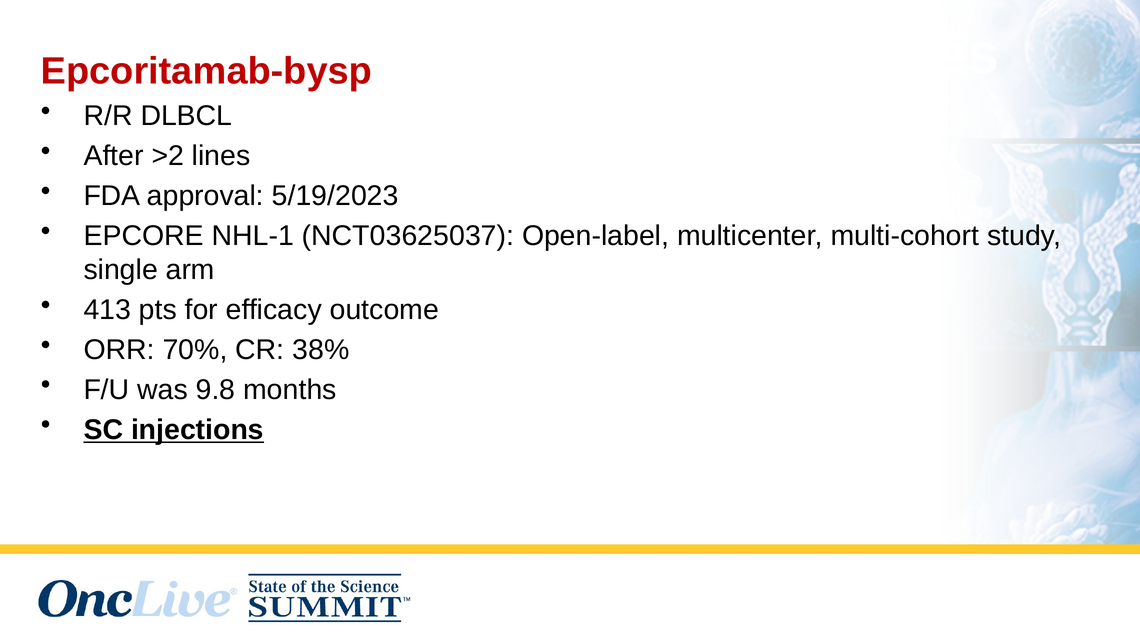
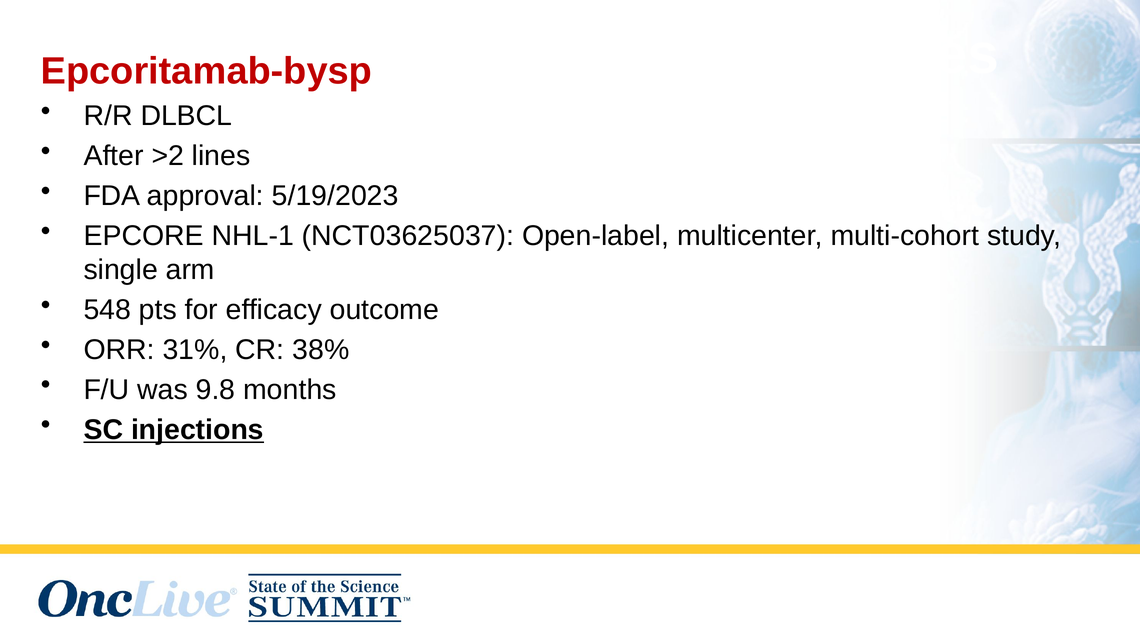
413: 413 -> 548 (107, 310)
70%: 70% -> 31% (195, 350)
